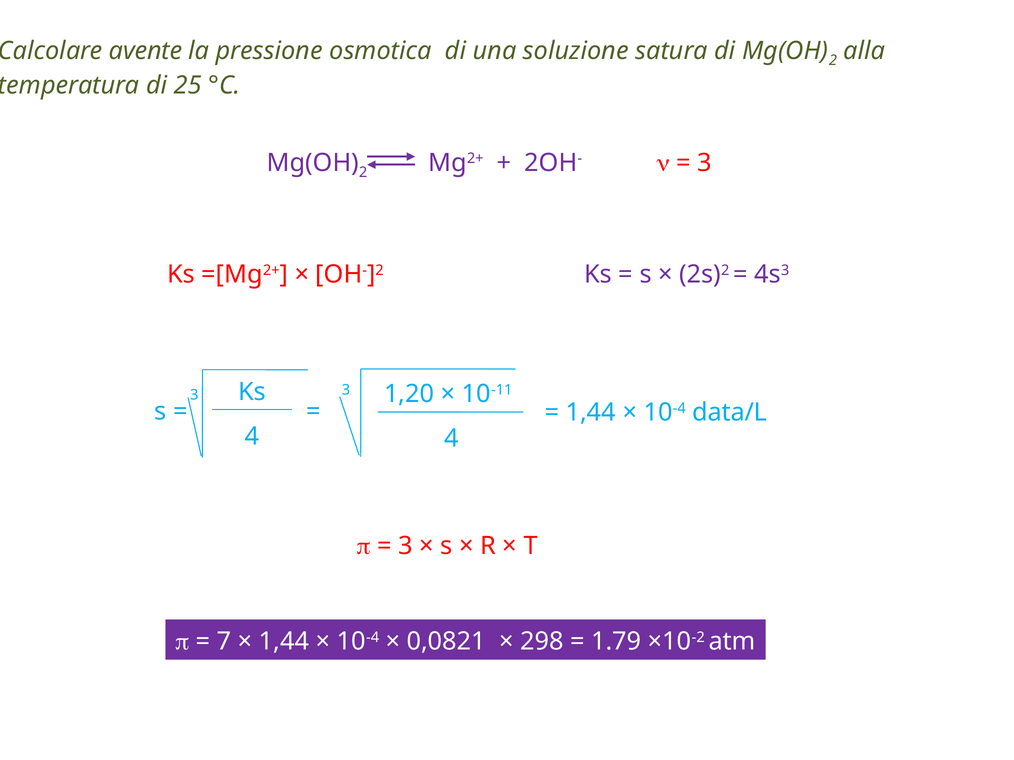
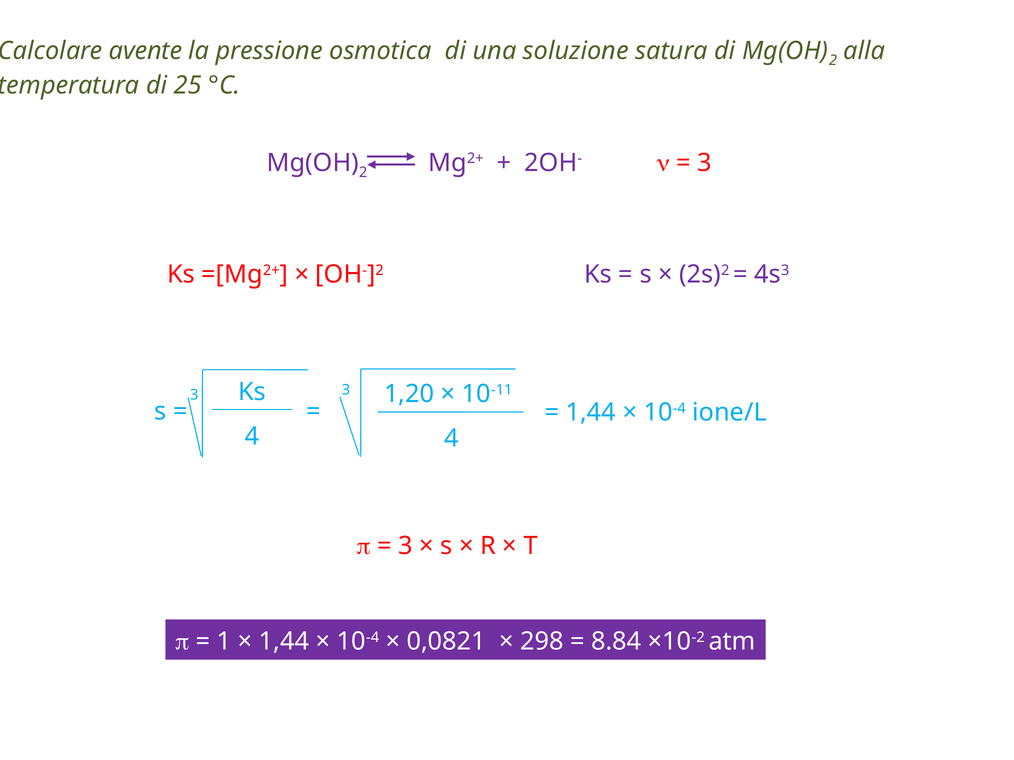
data/L: data/L -> ione/L (730, 413)
7: 7 -> 1 (224, 642)
1.79: 1.79 -> 8.84 (616, 642)
